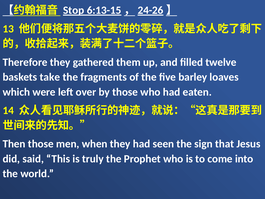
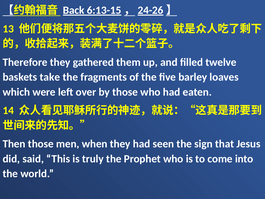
Stop: Stop -> Back (74, 10)
